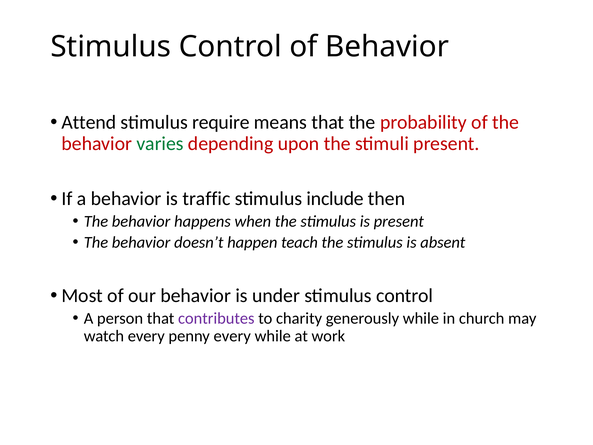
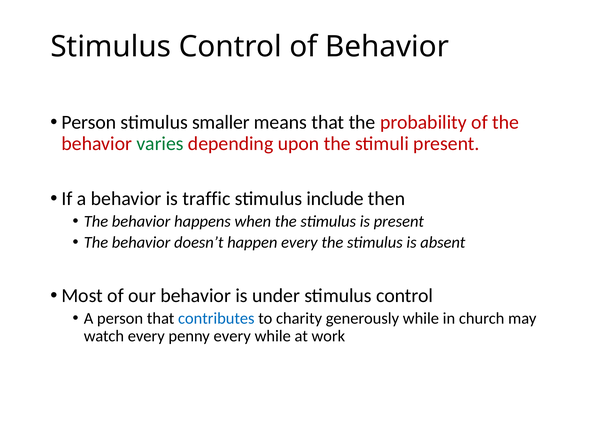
Attend: Attend -> Person (89, 122)
require: require -> smaller (221, 122)
happen teach: teach -> every (299, 242)
contributes colour: purple -> blue (216, 318)
